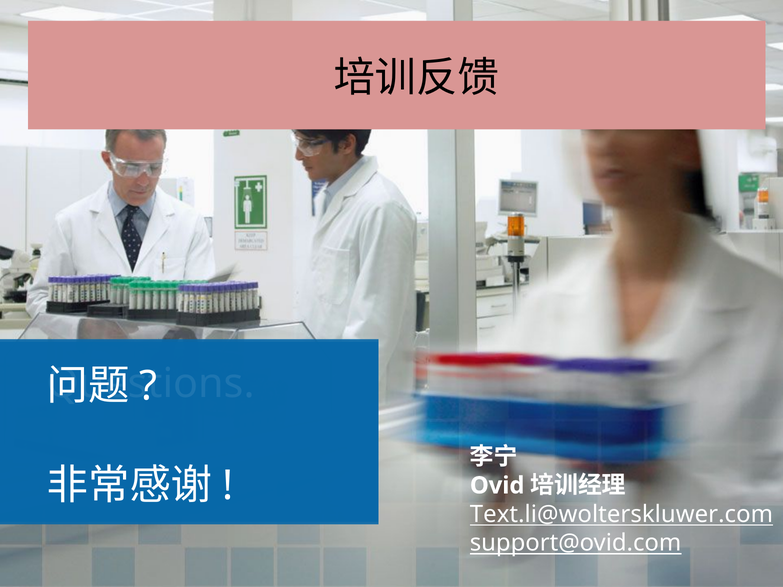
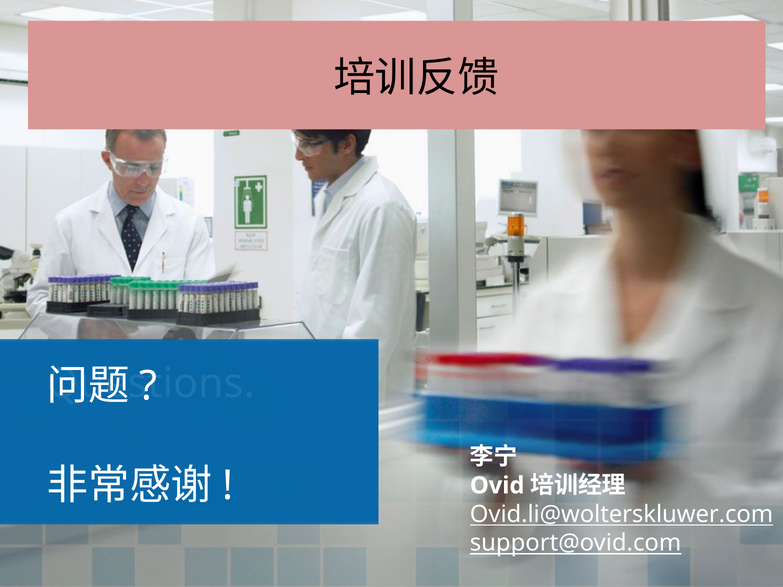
Text.li@wolterskluwer.com: Text.li@wolterskluwer.com -> Ovid.li@wolterskluwer.com (622, 514)
